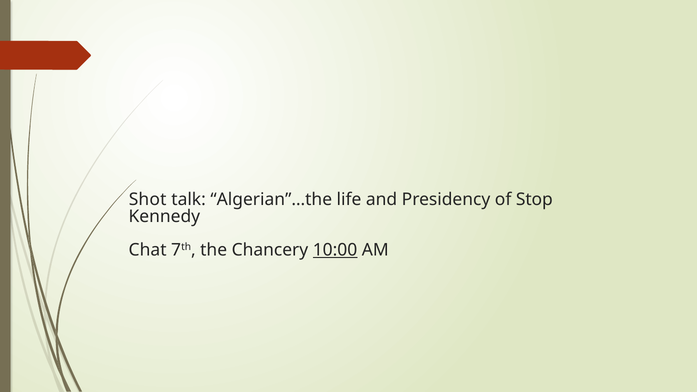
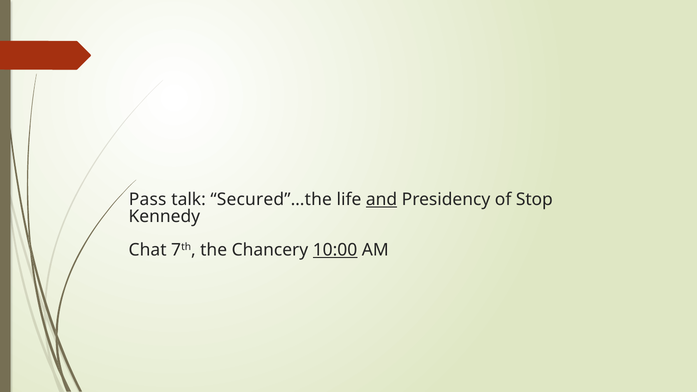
Shot: Shot -> Pass (148, 200)
Algerian”…the: Algerian”…the -> Secured”…the (271, 200)
and underline: none -> present (382, 200)
